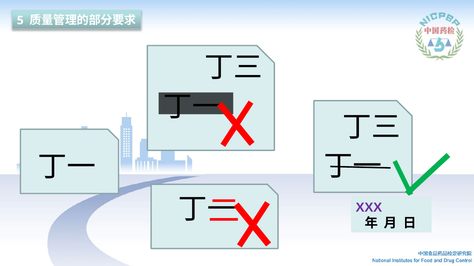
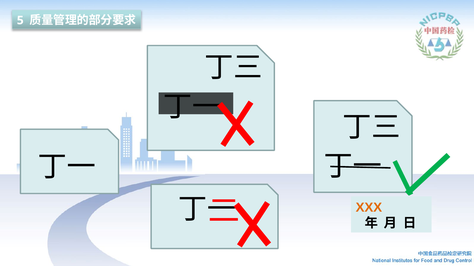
XXX colour: purple -> orange (369, 208)
